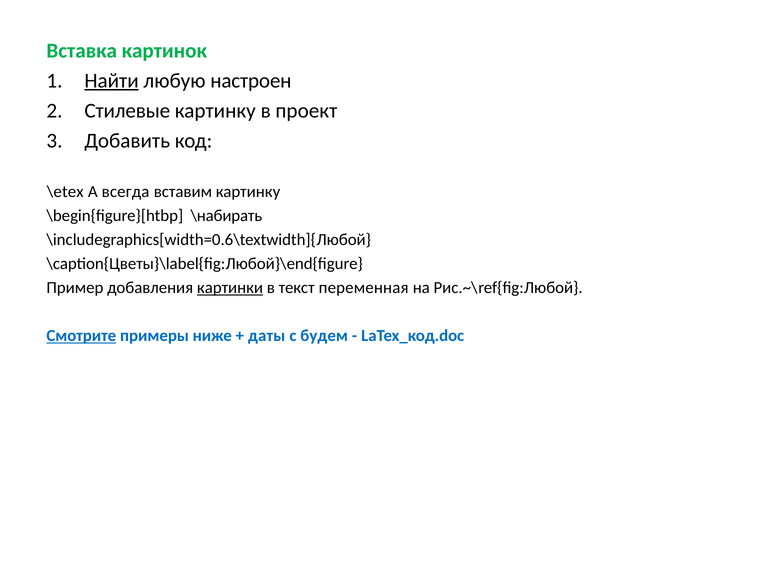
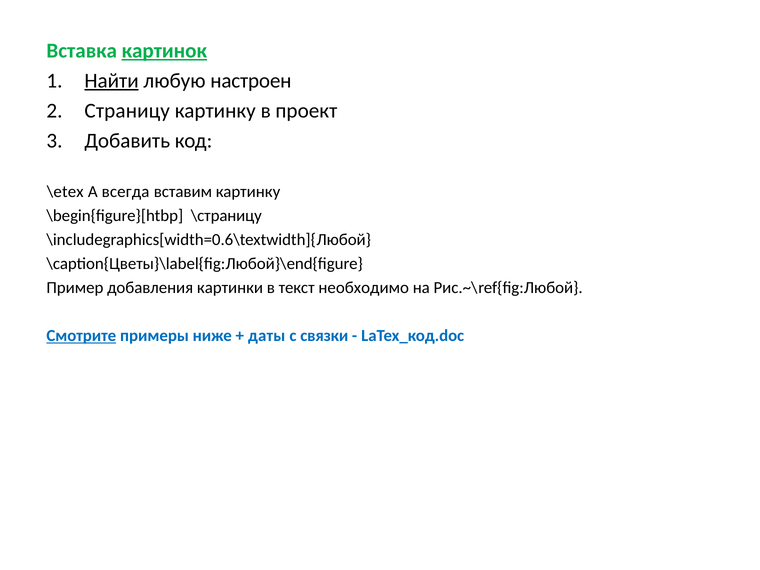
картинок underline: none -> present (164, 51)
Стилевые: Стилевые -> Страницу (127, 111)
\набирать: \набирать -> \страницу (226, 215)
картинки underline: present -> none (230, 288)
переменная: переменная -> необходимо (364, 288)
будем: будем -> связки (324, 336)
